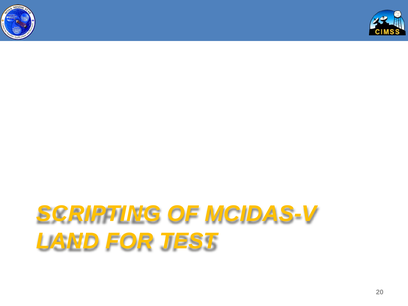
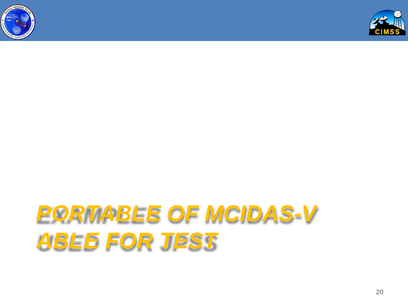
SCRIPTING: SCRIPTING -> PORTABLE (99, 214)
LAND: LAND -> ABLE (68, 241)
